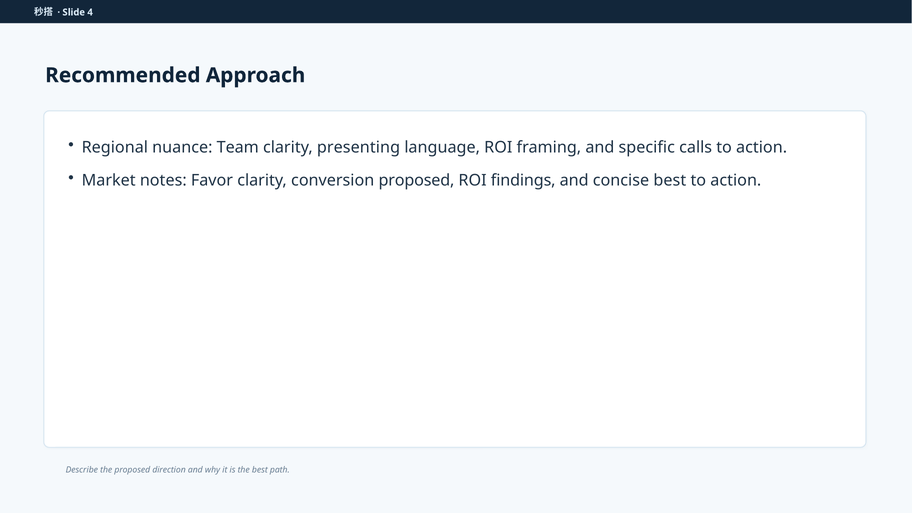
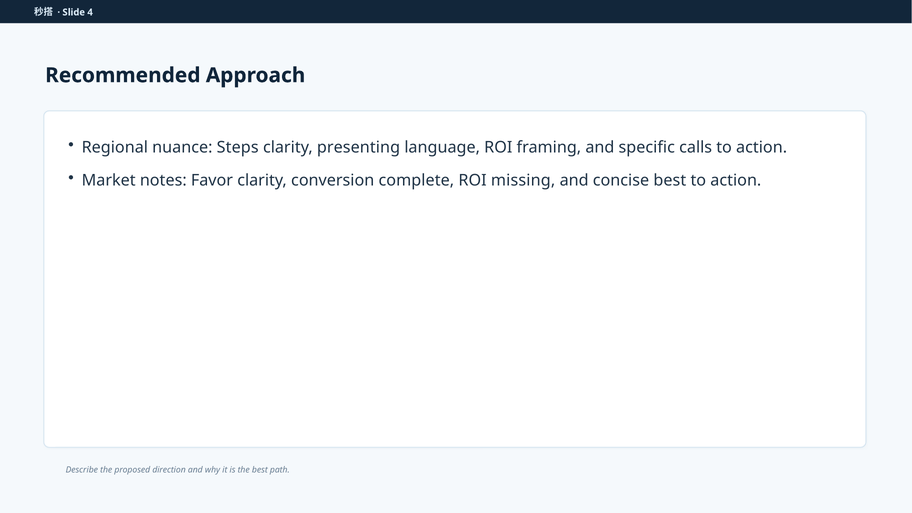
Team: Team -> Steps (238, 148)
conversion proposed: proposed -> complete (416, 180)
findings: findings -> missing (523, 180)
